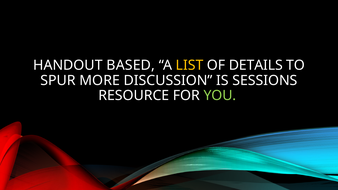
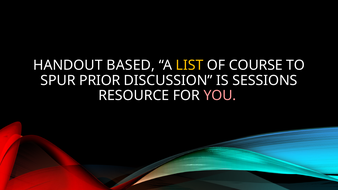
DETAILS: DETAILS -> COURSE (256, 65)
MORE: MORE -> PRIOR (100, 80)
YOU colour: light green -> pink (220, 96)
